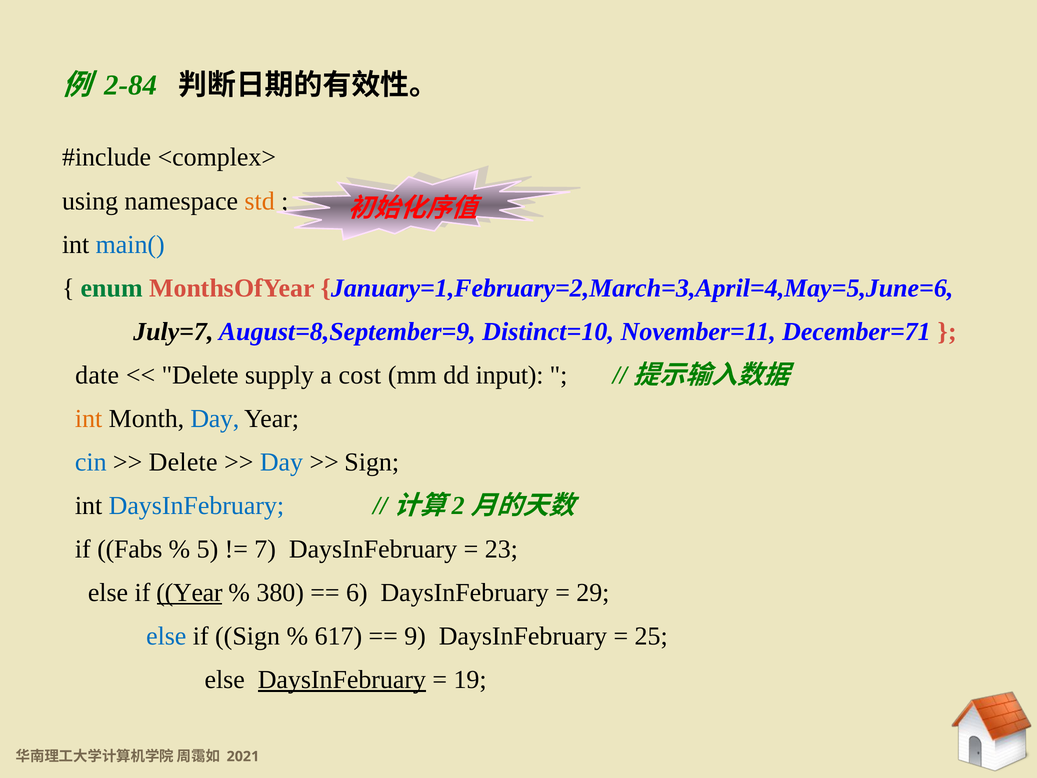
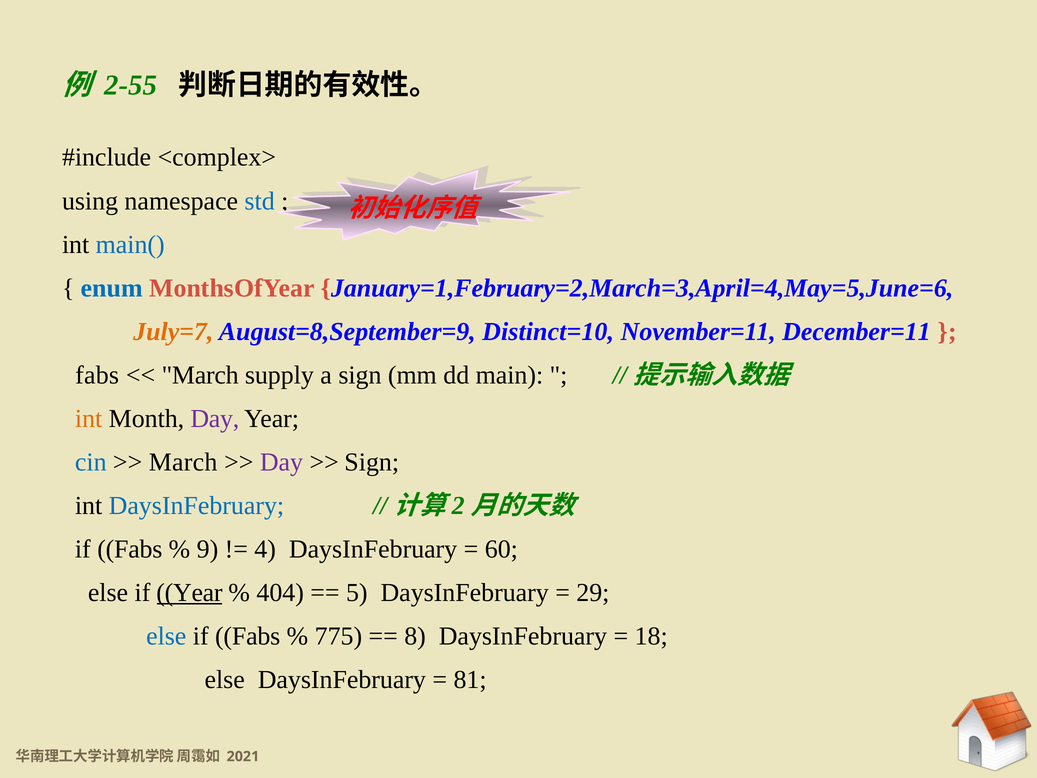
2-84: 2-84 -> 2-55 (131, 85)
std colour: orange -> blue (260, 201)
enum colour: green -> blue (112, 288)
July=7 colour: black -> orange (173, 331)
December=71: December=71 -> December=11 (856, 331)
date: date -> fabs (97, 375)
Delete: Delete -> March (200, 375)
a cost: cost -> sign (360, 375)
input: input -> main (509, 375)
Day colour: blue -> purple (215, 418)
Delete: Delete -> March (183, 462)
Day colour: blue -> purple (281, 462)
5: 5 -> 9 (208, 549)
7: 7 -> 4 (265, 549)
23: 23 -> 60 (501, 549)
380: 380 -> 404 (280, 593)
6: 6 -> 5 (357, 593)
Sign: Sign -> Fabs (248, 636)
617: 617 -> 775 (338, 636)
9: 9 -> 8 (415, 636)
25: 25 -> 18 (651, 636)
DaysInFebruary underline: present -> none (342, 680)
19: 19 -> 81 (470, 680)
